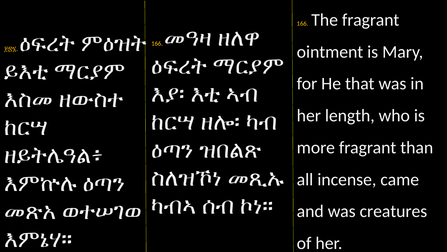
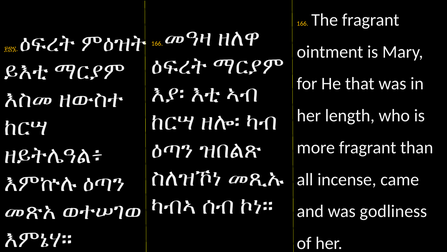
creatures: creatures -> godliness (393, 211)
